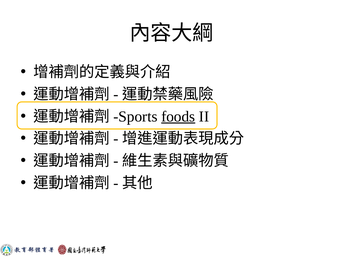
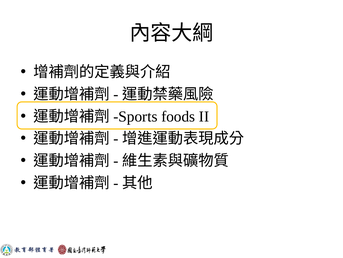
foods underline: present -> none (178, 116)
